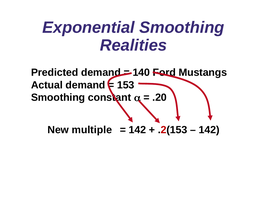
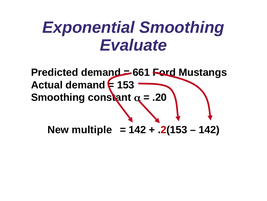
Realities: Realities -> Evaluate (133, 45)
140: 140 -> 661 (141, 72)
